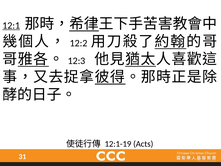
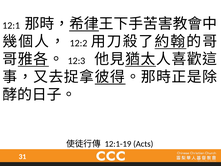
12:1 underline: present -> none (11, 25)
